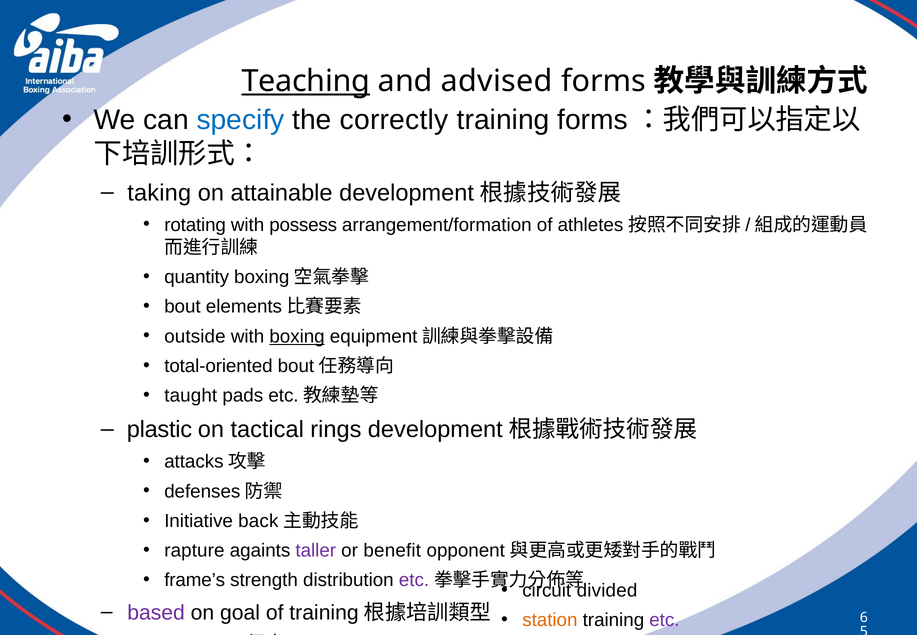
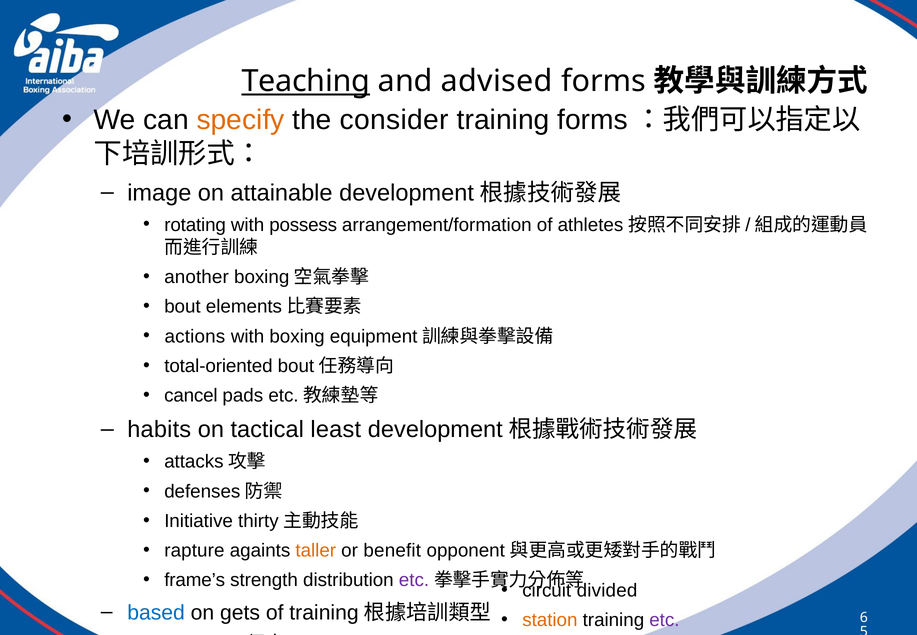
specify colour: blue -> orange (241, 120)
correctly: correctly -> consider (394, 120)
taking: taking -> image (159, 193)
quantity: quantity -> another (197, 277)
outside: outside -> actions (195, 336)
boxing underline: present -> none (297, 336)
taught: taught -> cancel (191, 395)
plastic: plastic -> habits (159, 429)
rings: rings -> least (336, 429)
back: back -> thirty (258, 521)
taller colour: purple -> orange (316, 550)
based colour: purple -> blue (156, 612)
goal: goal -> gets (240, 612)
